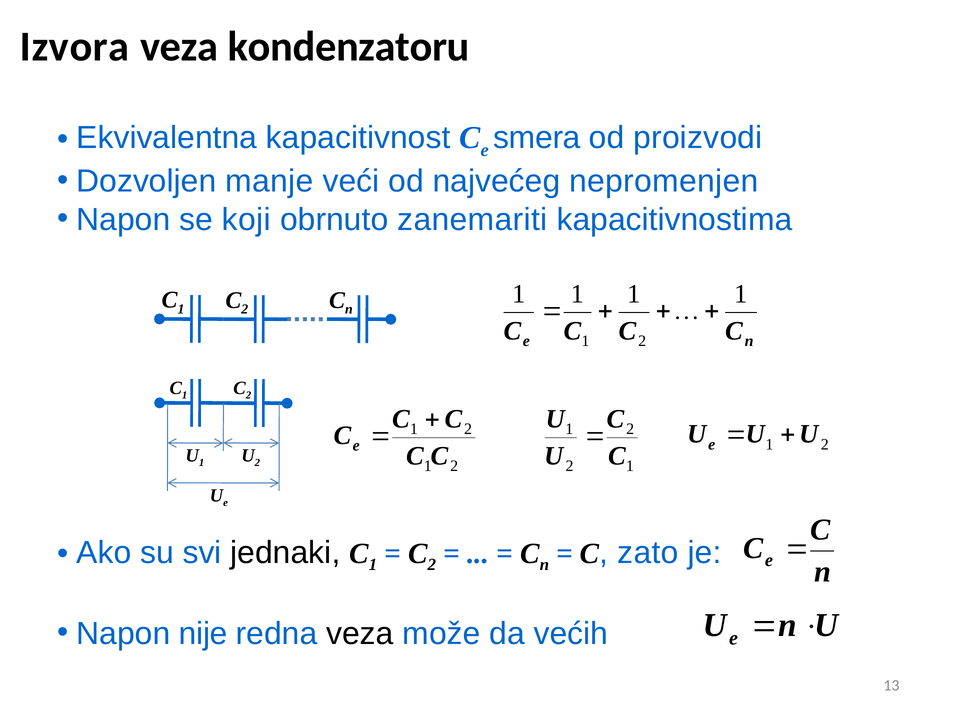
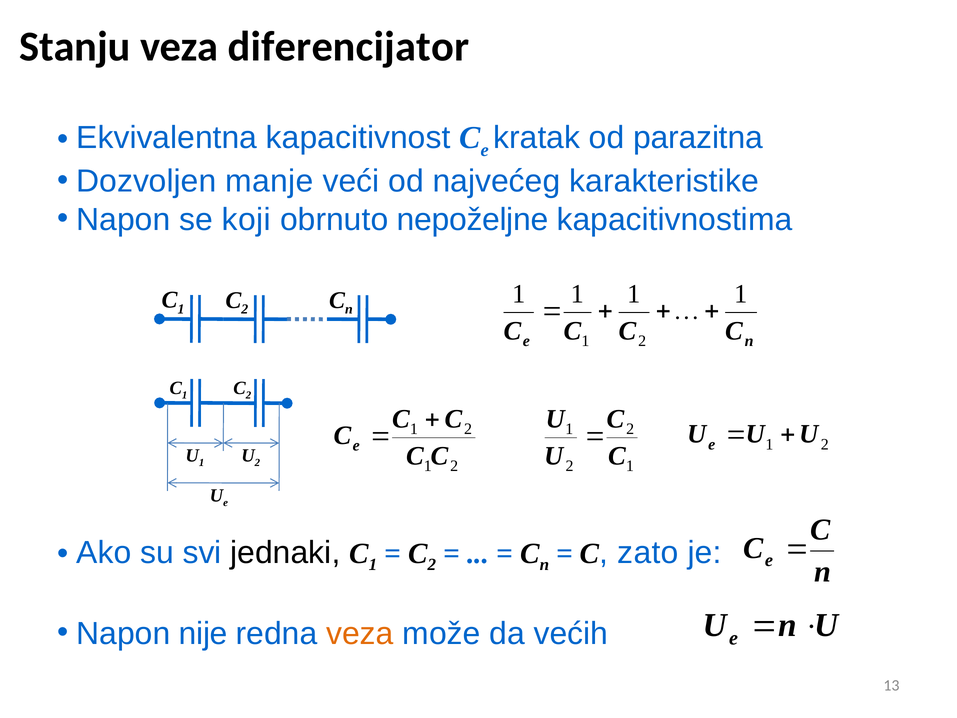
Izvora: Izvora -> Stanju (75, 47)
kondenzatoru: kondenzatoru -> diferencijator (349, 47)
smera: smera -> kratak (537, 138)
proizvodi: proizvodi -> parazitna (698, 138)
nepromenjen: nepromenjen -> karakteristike (664, 181)
zanemariti: zanemariti -> nepoželjne (473, 220)
veza colour: black -> orange (360, 633)
